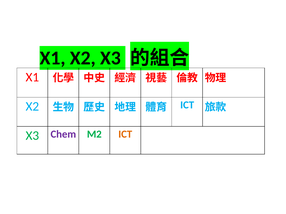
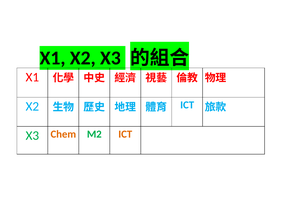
Chem colour: purple -> orange (63, 134)
